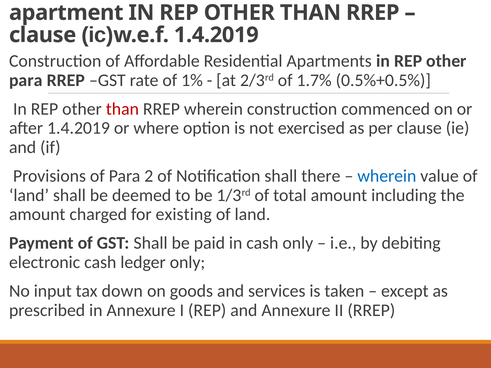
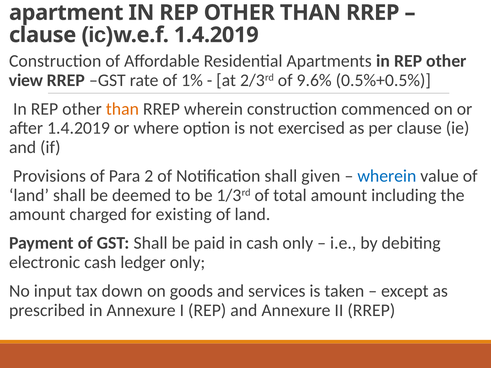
para: para -> view (26, 80)
1.7%: 1.7% -> 9.6% (314, 80)
than colour: red -> orange (122, 109)
there: there -> given (321, 176)
